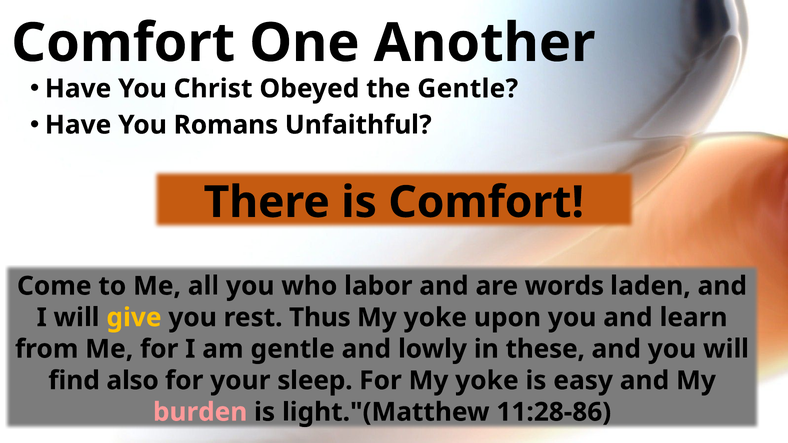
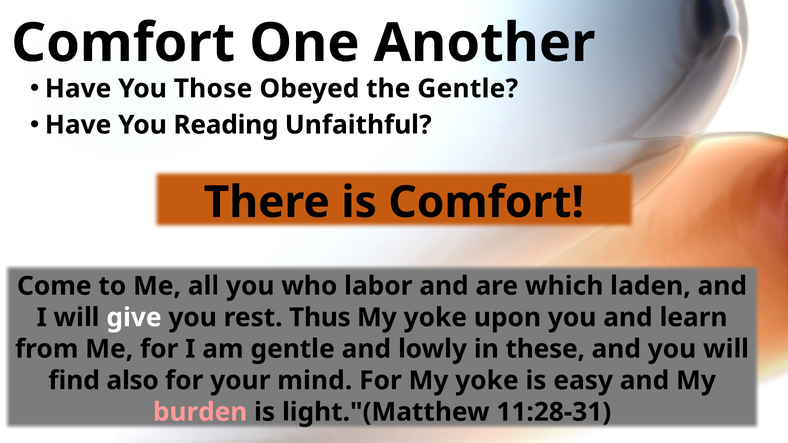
Christ: Christ -> Those (213, 89)
Romans: Romans -> Reading (226, 125)
words: words -> which (564, 286)
give colour: yellow -> white (134, 318)
sleep: sleep -> mind (315, 381)
11:28-86: 11:28-86 -> 11:28-31 (554, 412)
